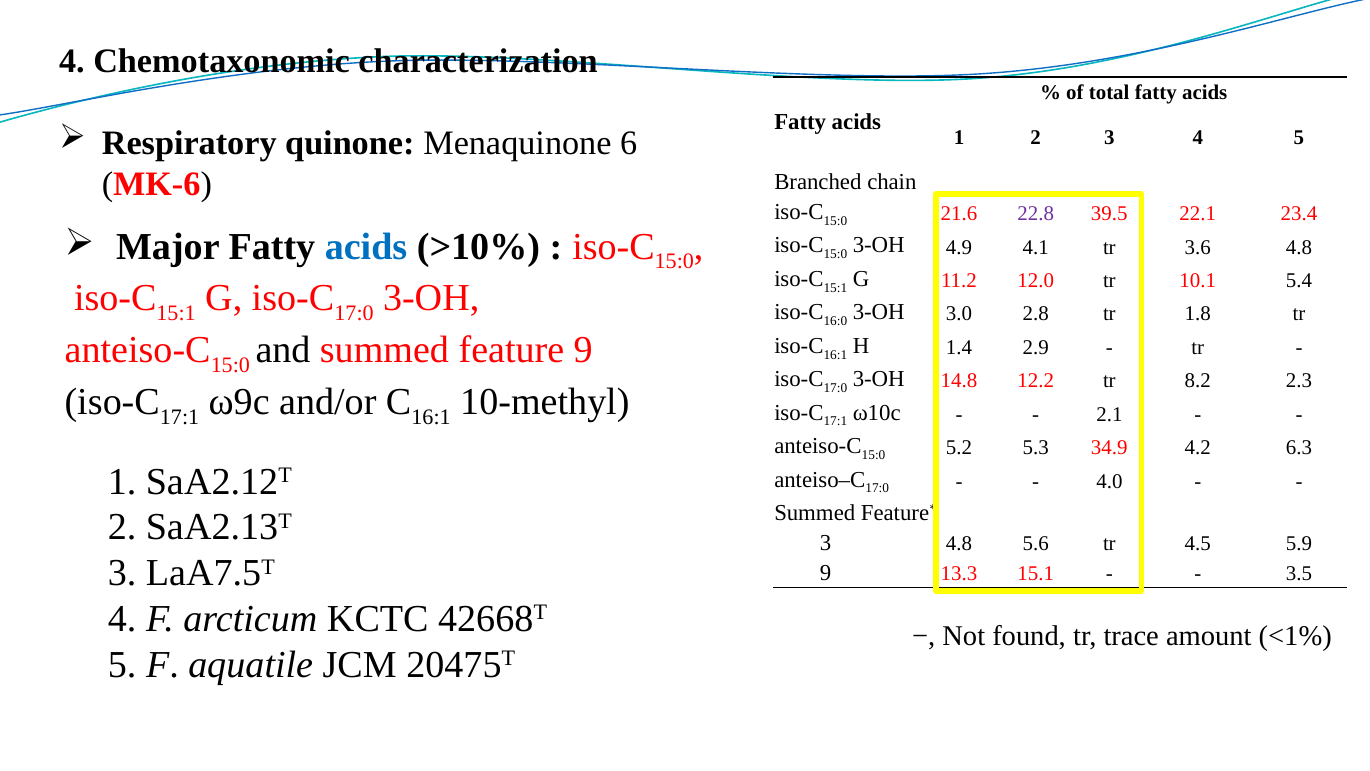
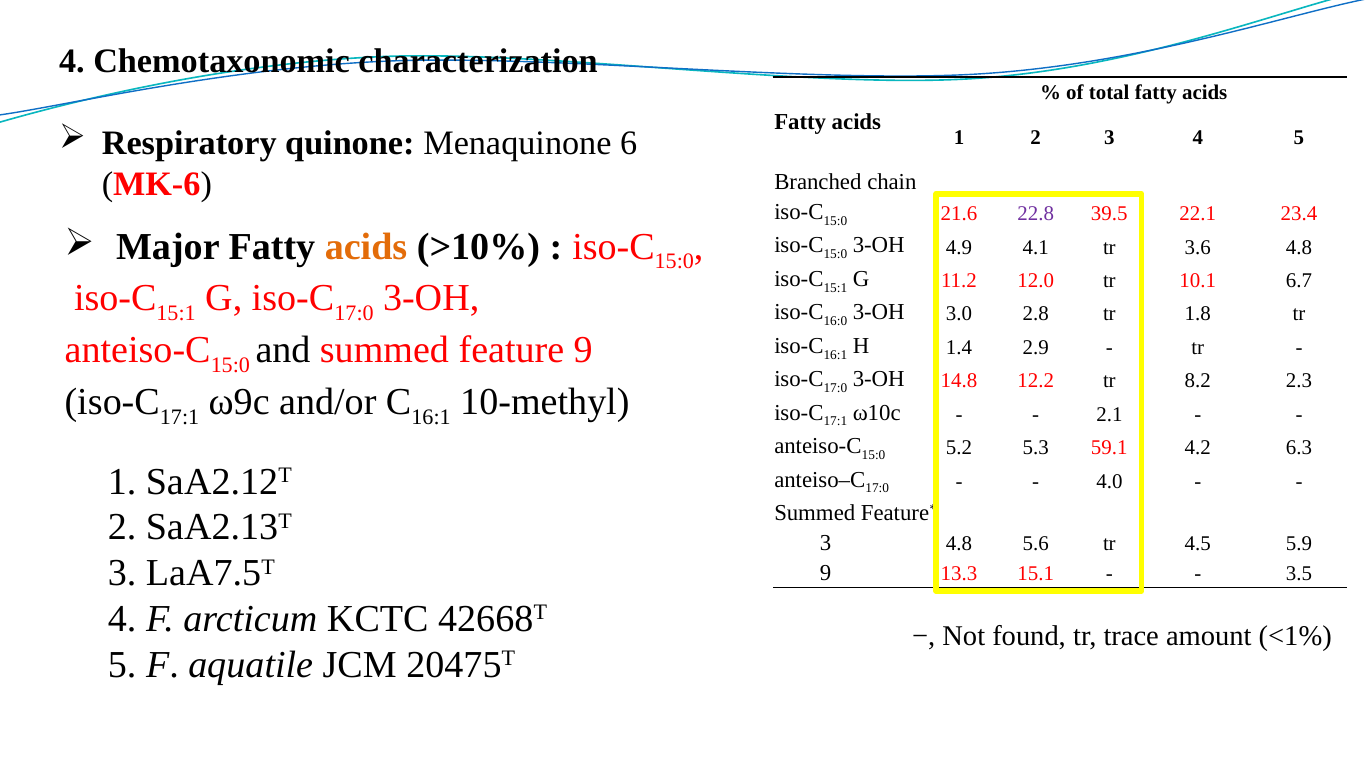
acids colour: blue -> orange (366, 246)
5.4: 5.4 -> 6.7 (1299, 280)
34.9: 34.9 -> 59.1 (1109, 448)
